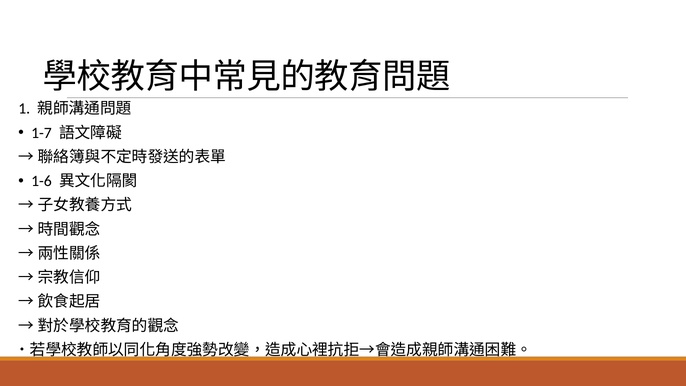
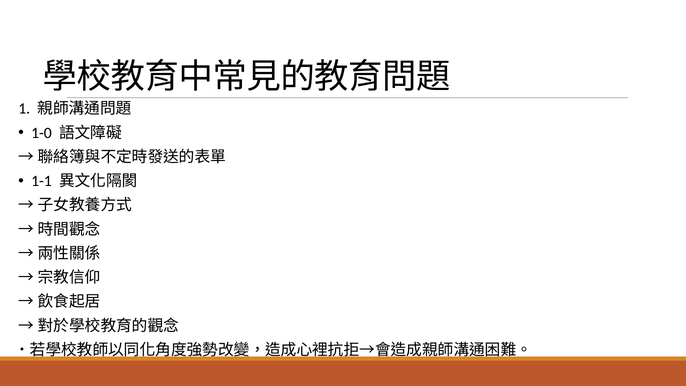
1-7: 1-7 -> 1-0 (41, 133)
1-6: 1-6 -> 1-1 (41, 181)
